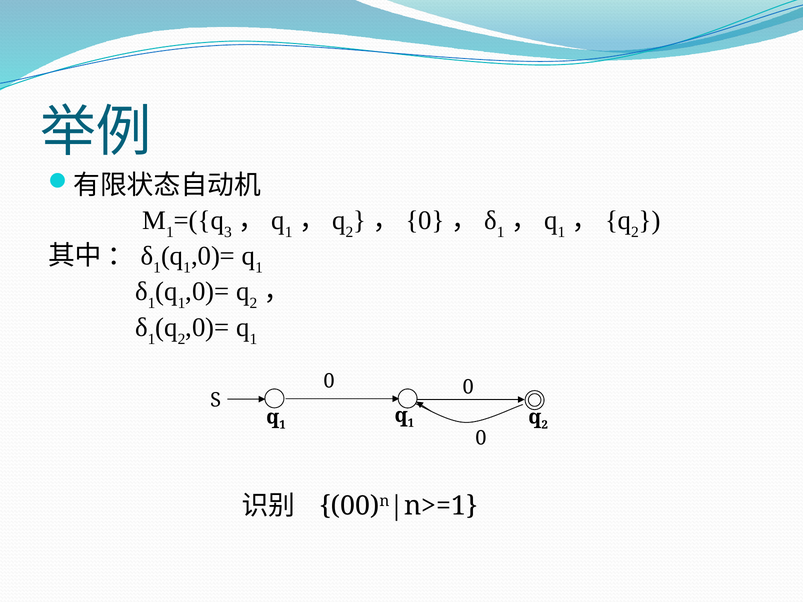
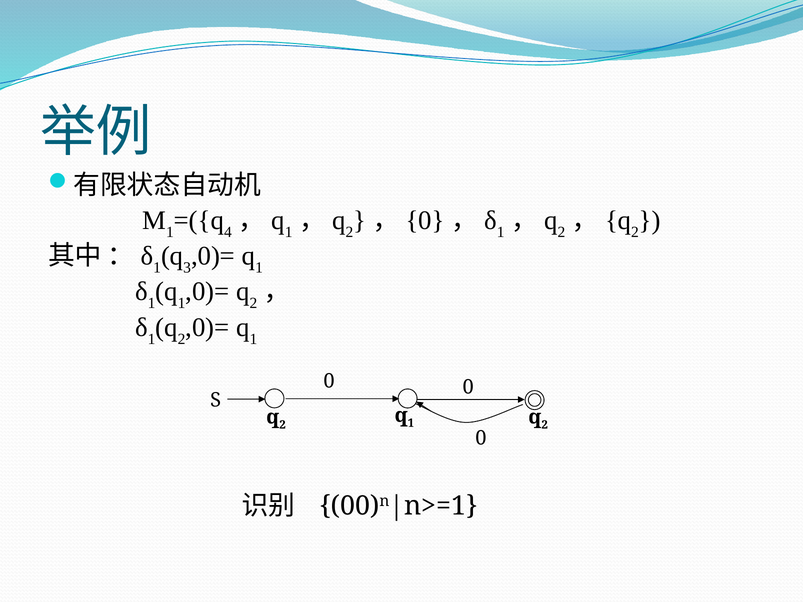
3: 3 -> 4 (228, 232)
1: 1 -> 2 (561, 232)
1: 1 -> 3 (187, 268)
1: 1 -> 2 (283, 425)
